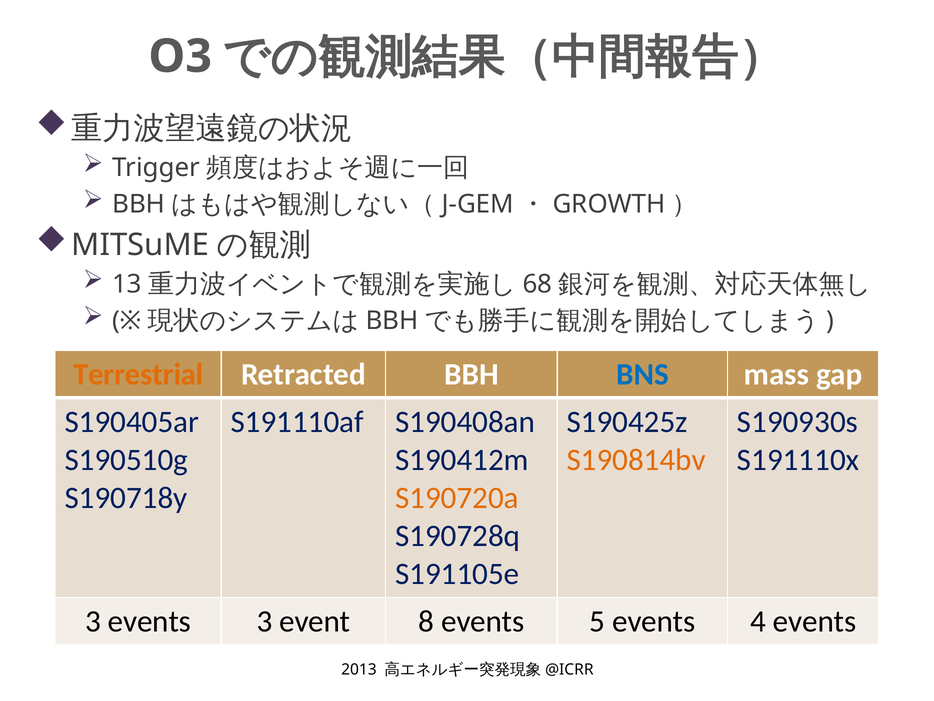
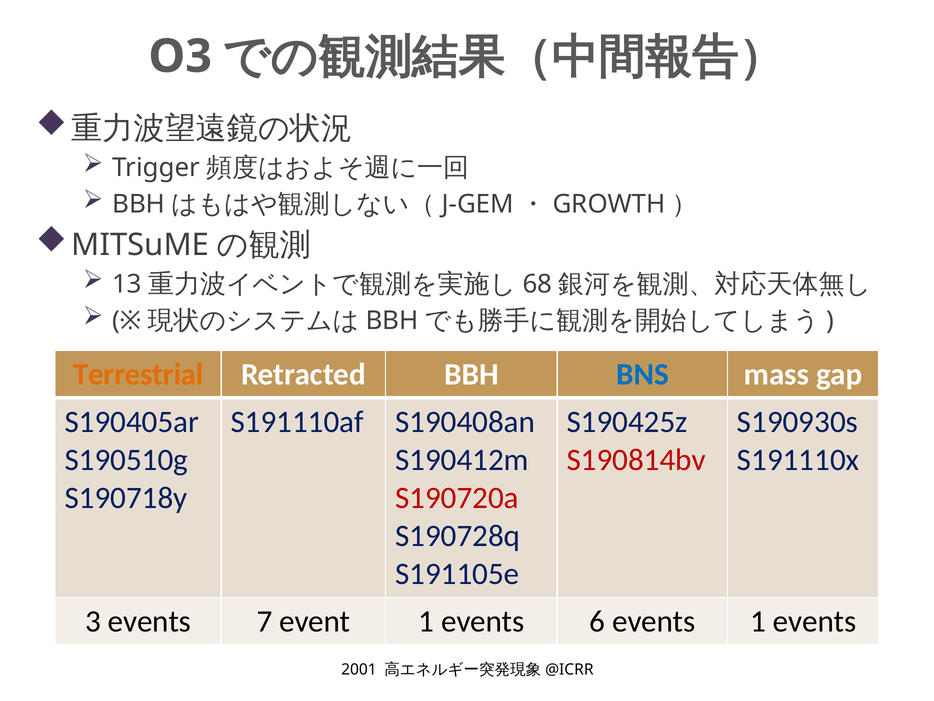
S190814bv colour: orange -> red (636, 460)
S190720a colour: orange -> red (457, 498)
events 3: 3 -> 7 (264, 621)
event 8: 8 -> 1 (426, 621)
5: 5 -> 6 (597, 621)
events 4: 4 -> 1 (758, 621)
2013: 2013 -> 2001 (359, 669)
